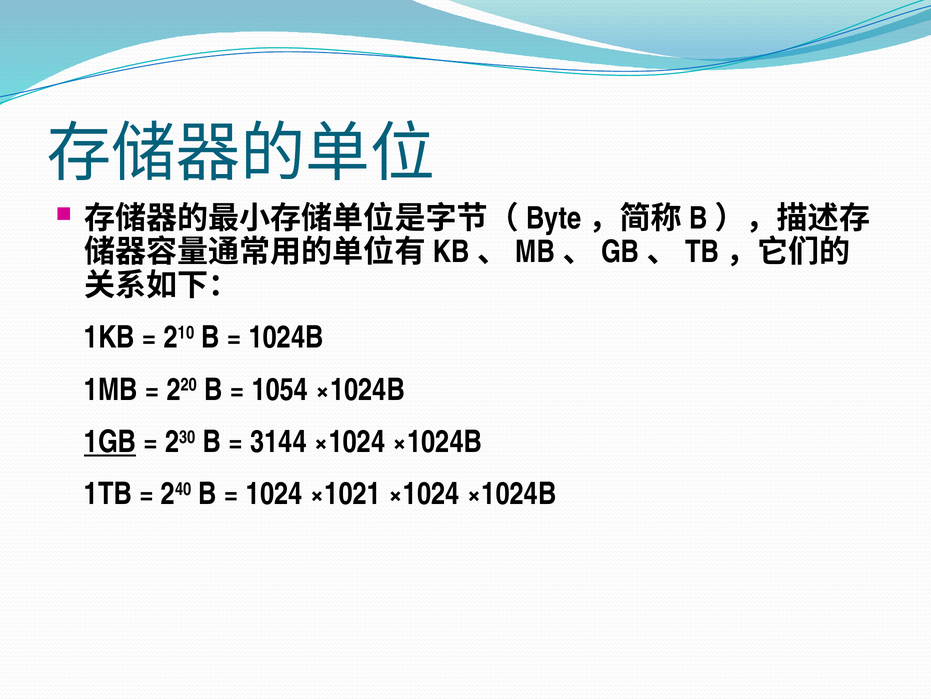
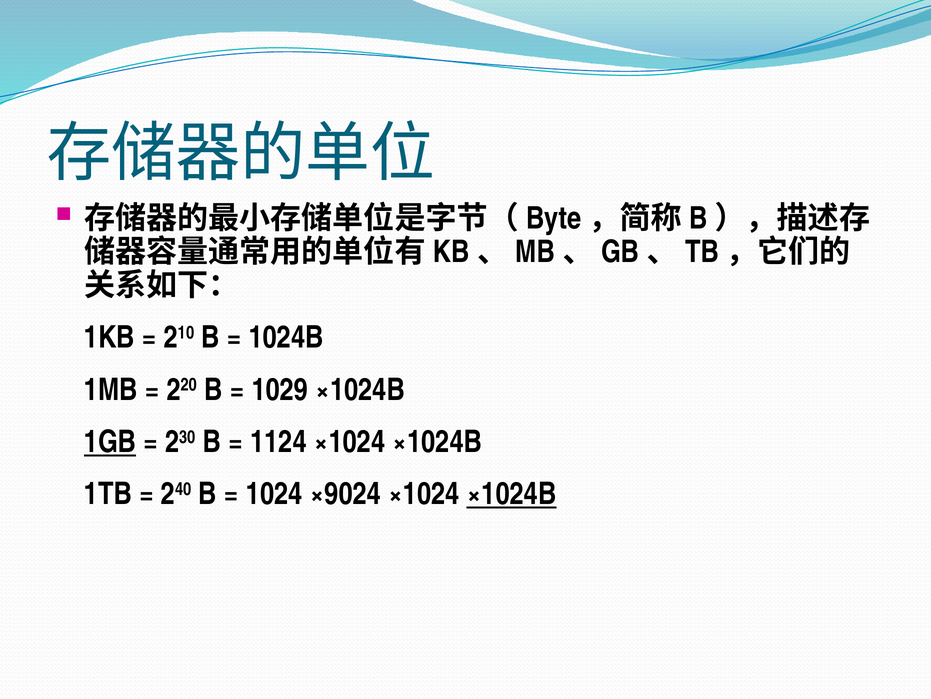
1054: 1054 -> 1029 (280, 389)
3144: 3144 -> 1124 (278, 442)
×1021: ×1021 -> ×9024 (345, 494)
×1024B underline: none -> present (512, 494)
